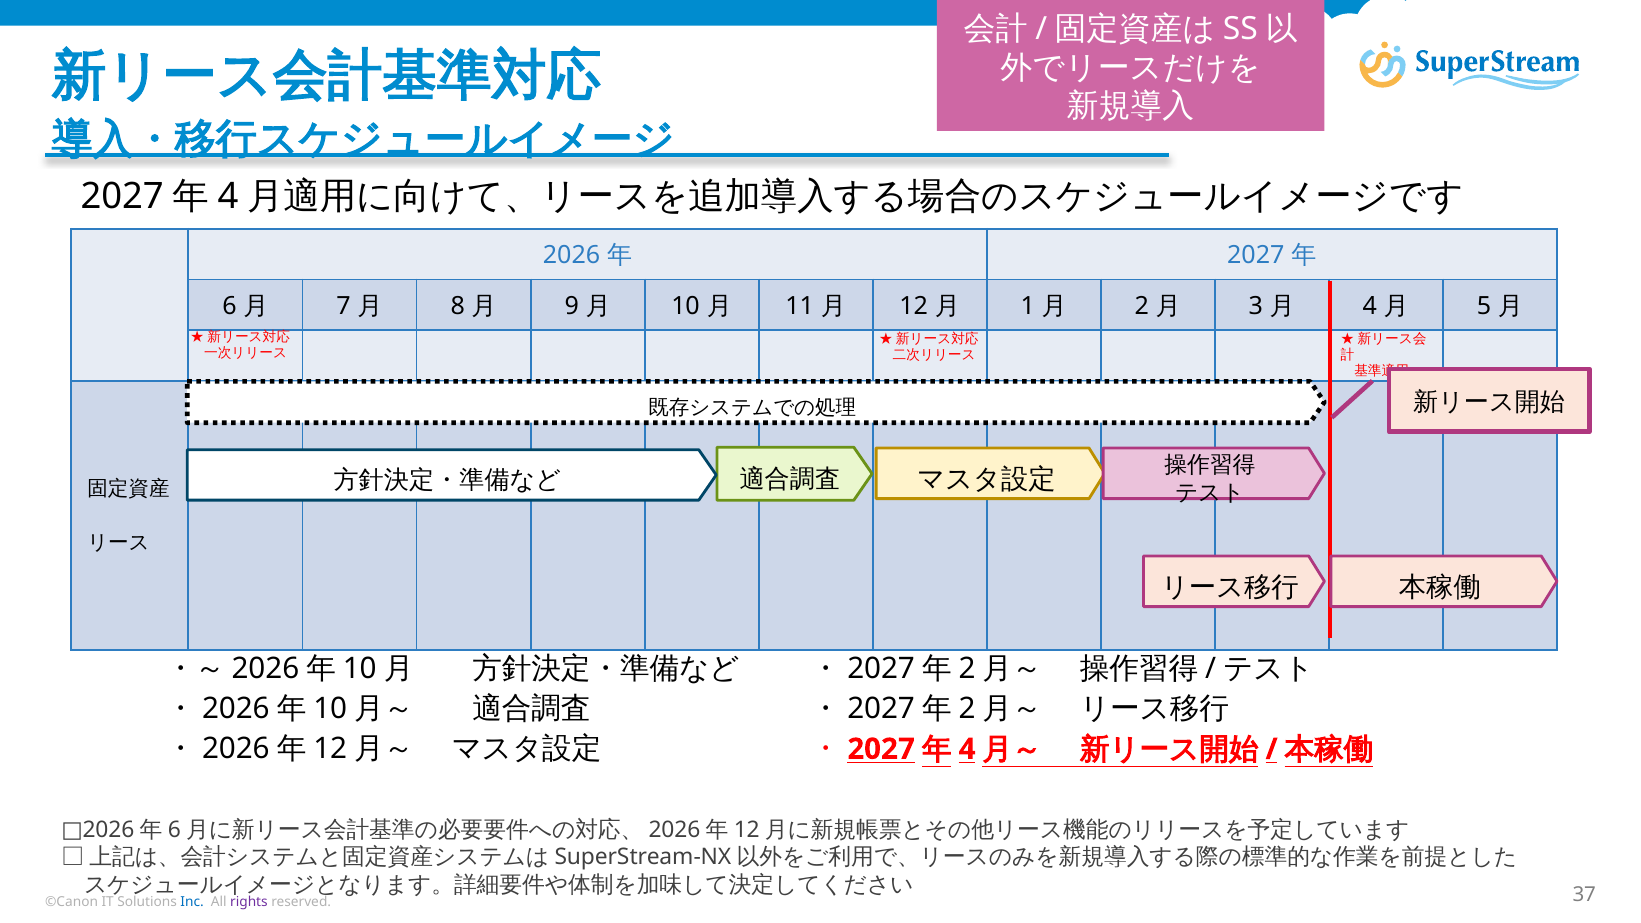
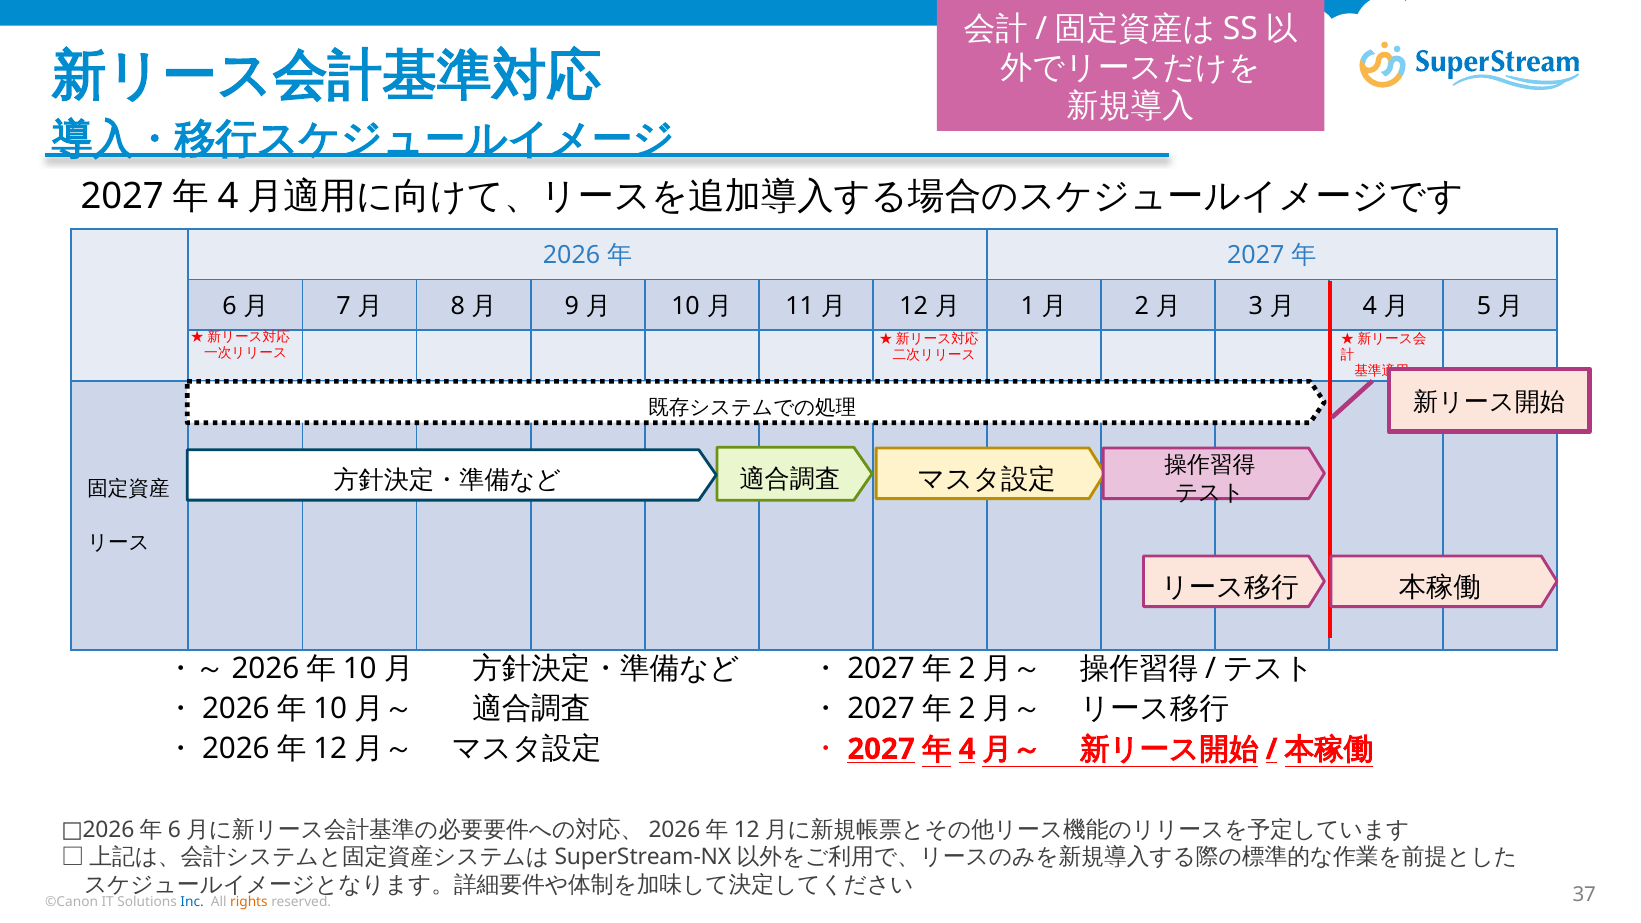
rights colour: purple -> orange (249, 902)
